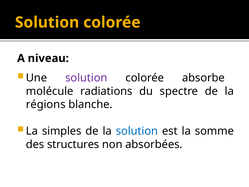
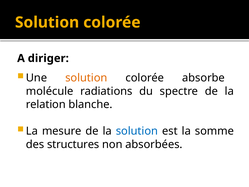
niveau: niveau -> diriger (48, 58)
solution colour: purple -> orange (86, 78)
régions: régions -> relation (46, 104)
simples: simples -> mesure (62, 131)
